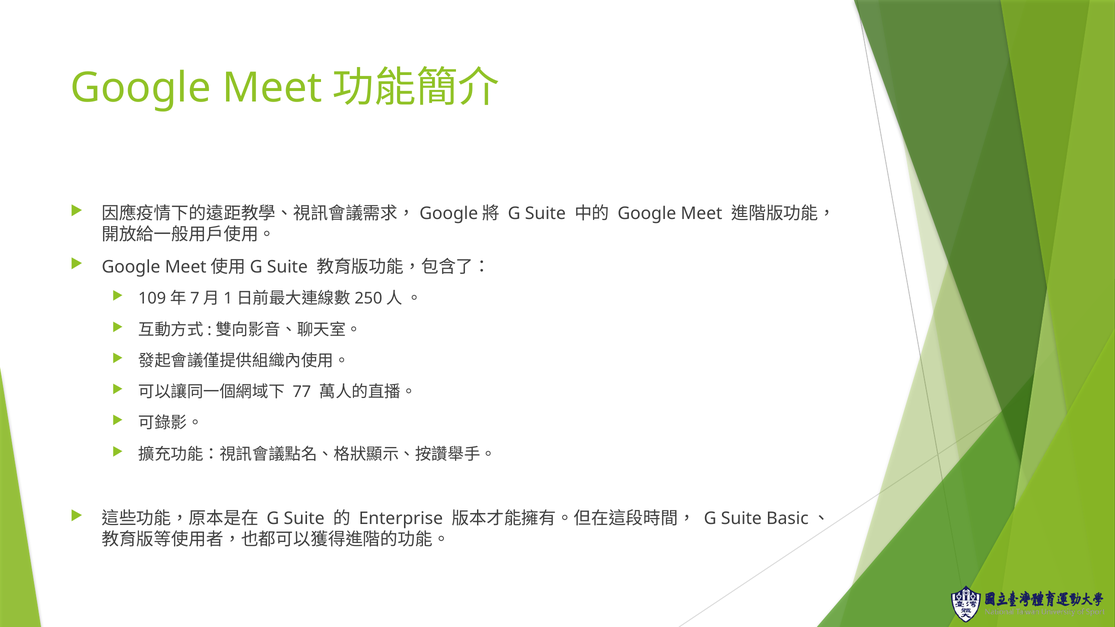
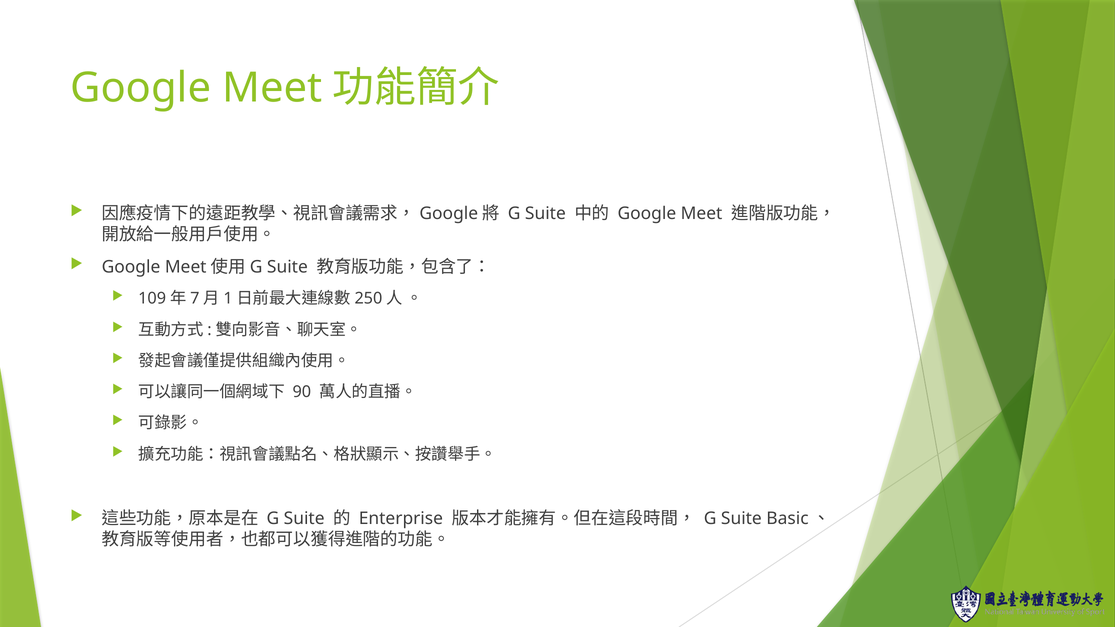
77: 77 -> 90 (302, 392)
